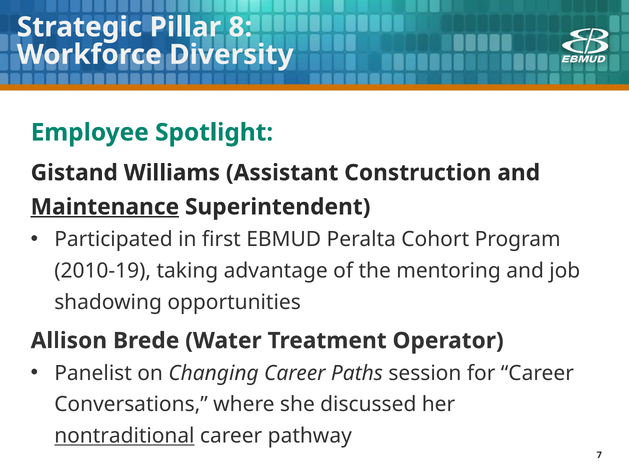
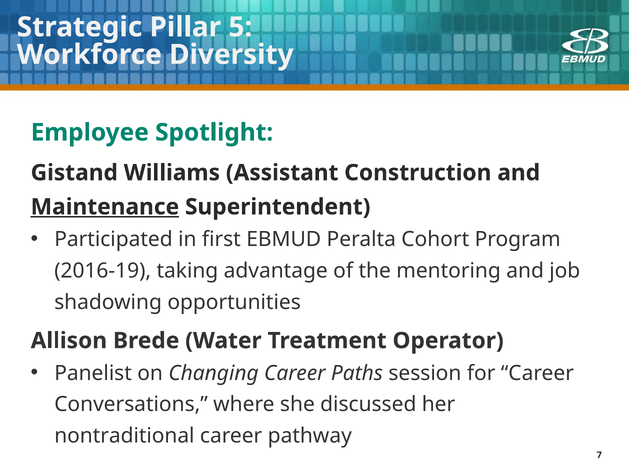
8: 8 -> 5 (240, 27)
2010-19: 2010-19 -> 2016-19 (103, 271)
nontraditional underline: present -> none (124, 436)
